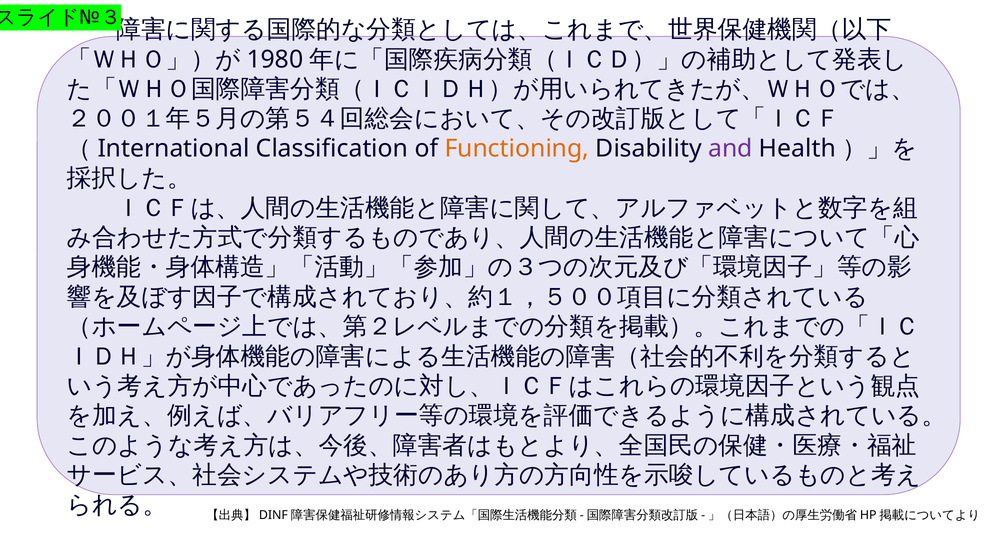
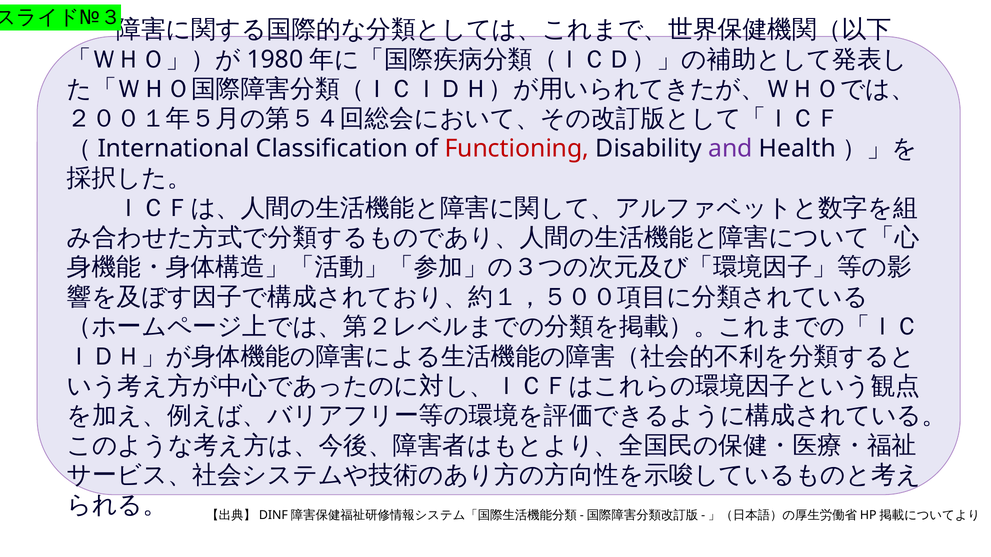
Functioning colour: orange -> red (517, 149)
